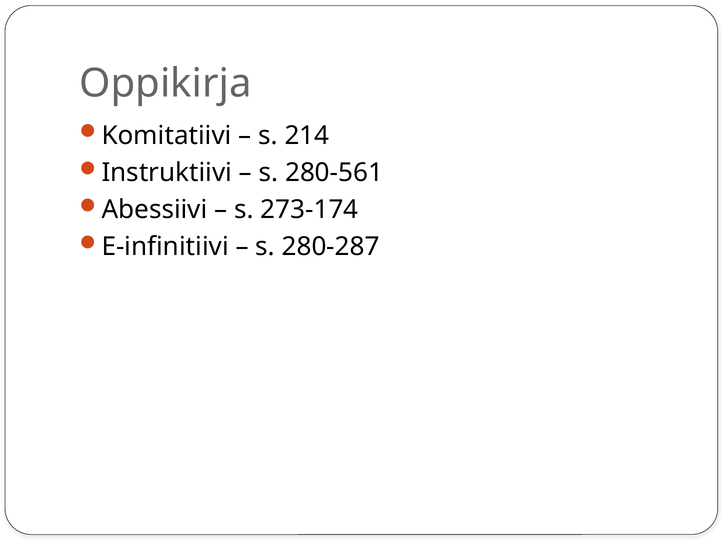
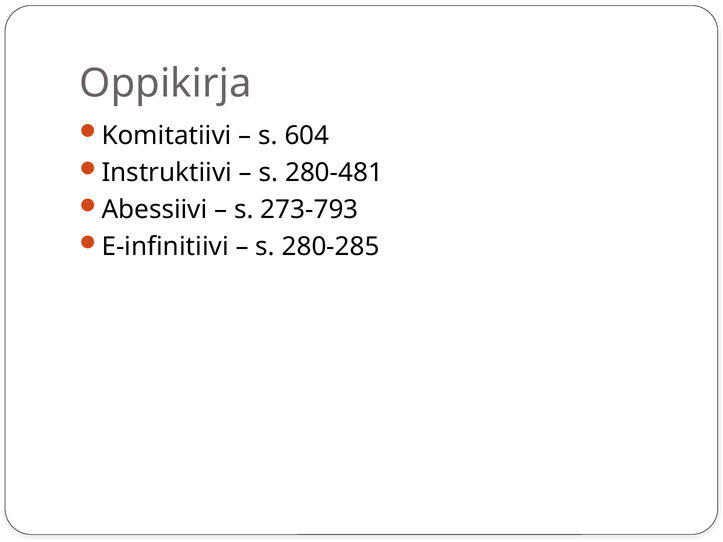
214: 214 -> 604 (307, 136)
280-561: 280-561 -> 280-481 (334, 173)
273-174: 273-174 -> 273-793 (309, 210)
280-287: 280-287 -> 280-285 (331, 247)
